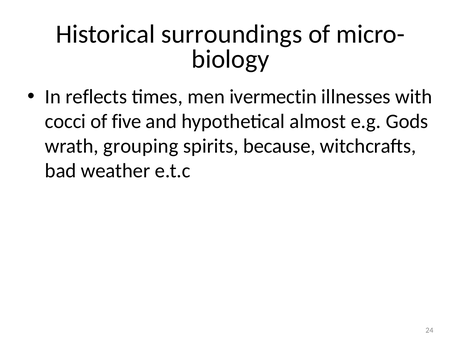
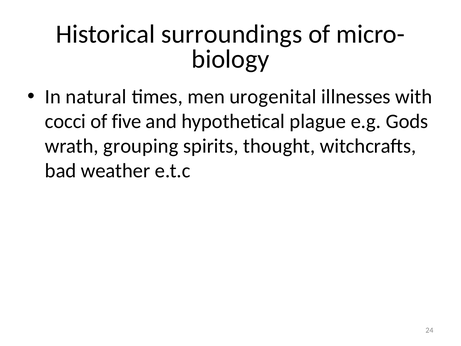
reflects: reflects -> natural (96, 97)
ivermectin: ivermectin -> urogenital (273, 97)
almost: almost -> plague (318, 121)
because: because -> thought (279, 146)
